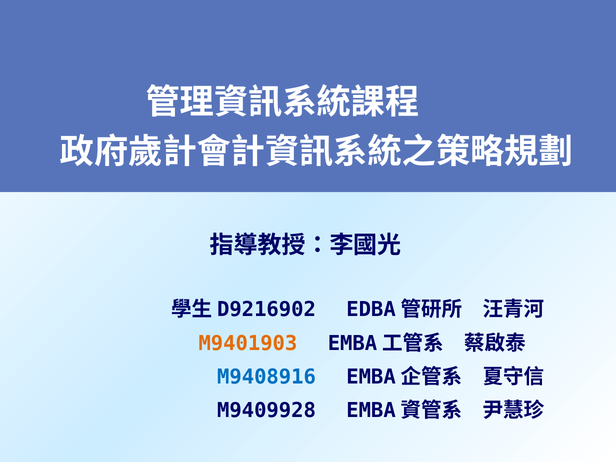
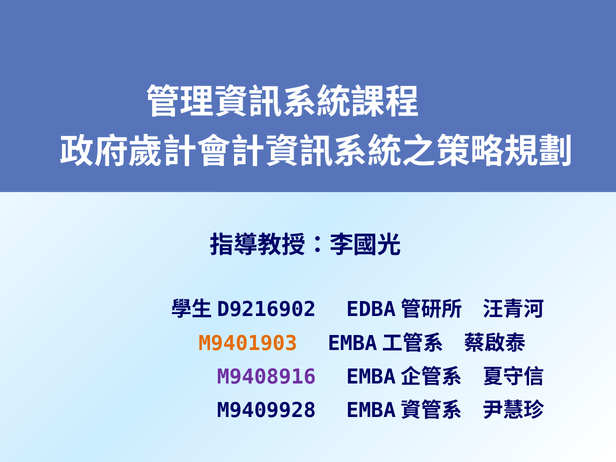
M9408916 colour: blue -> purple (266, 377)
